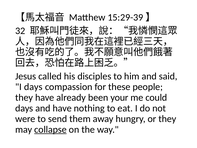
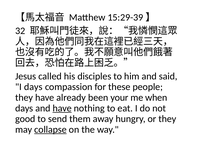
could: could -> when (156, 97)
have underline: none -> present (62, 108)
were: were -> good (25, 119)
